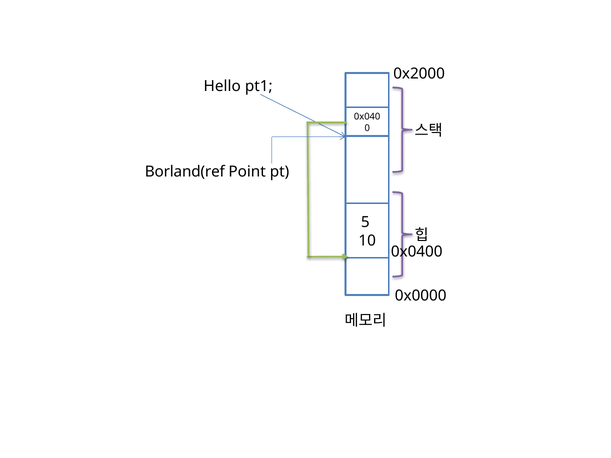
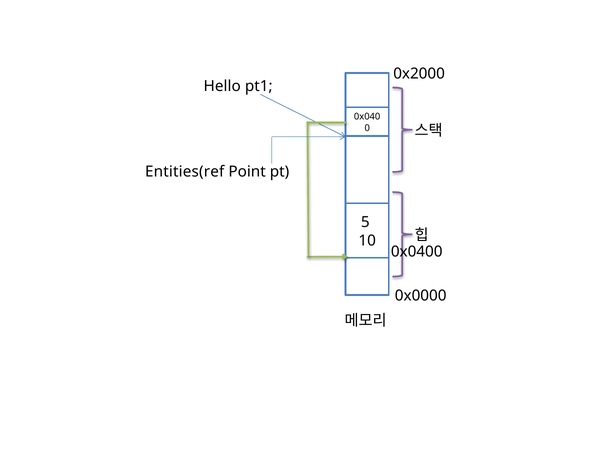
Borland(ref: Borland(ref -> Entities(ref (185, 172)
